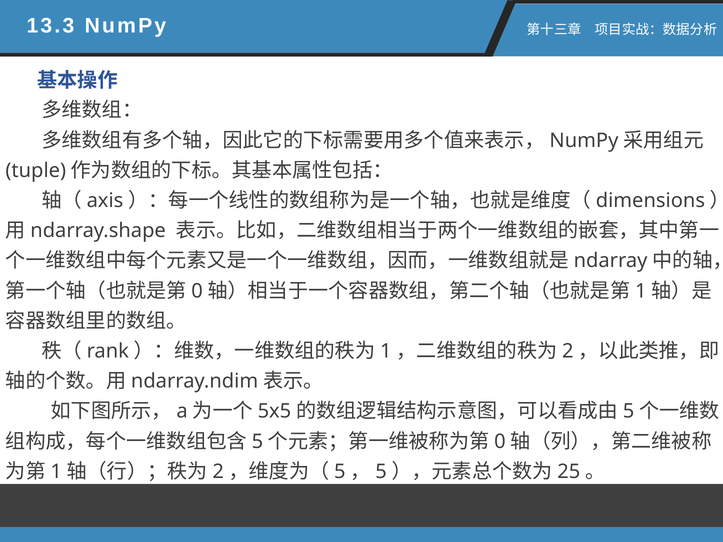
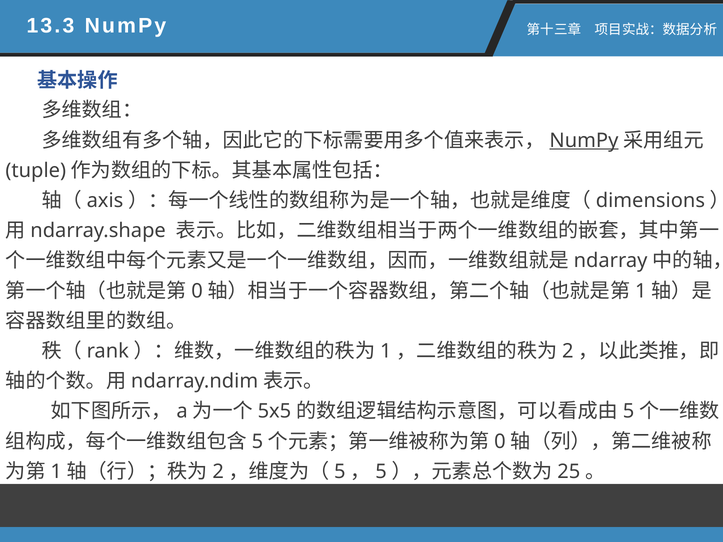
NumPy underline: none -> present (584, 141)
